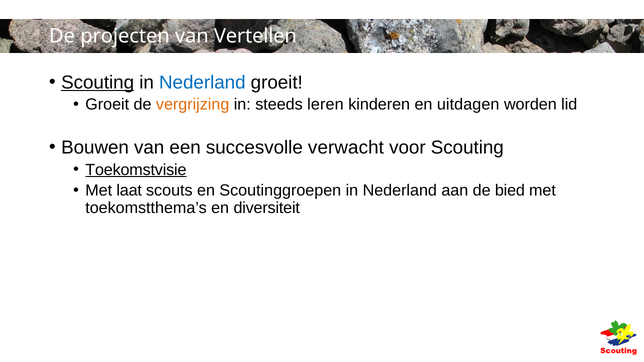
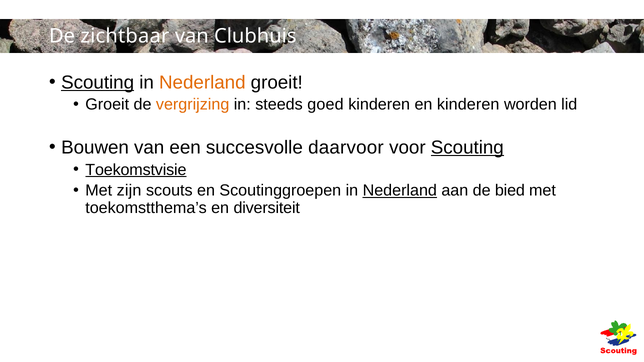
projecten: projecten -> zichtbaar (125, 36)
Vertellen: Vertellen -> Clubhuis (255, 36)
Nederland colour: blue -> orange (202, 83)
leren: leren -> goed (325, 105)
en uitdagen: uitdagen -> kinderen (468, 105)
verwacht: verwacht -> daarvoor (346, 148)
Scouting underline: none -> present (467, 148)
laat: laat -> zijn (129, 191)
Nederland underline: none -> present (400, 191)
